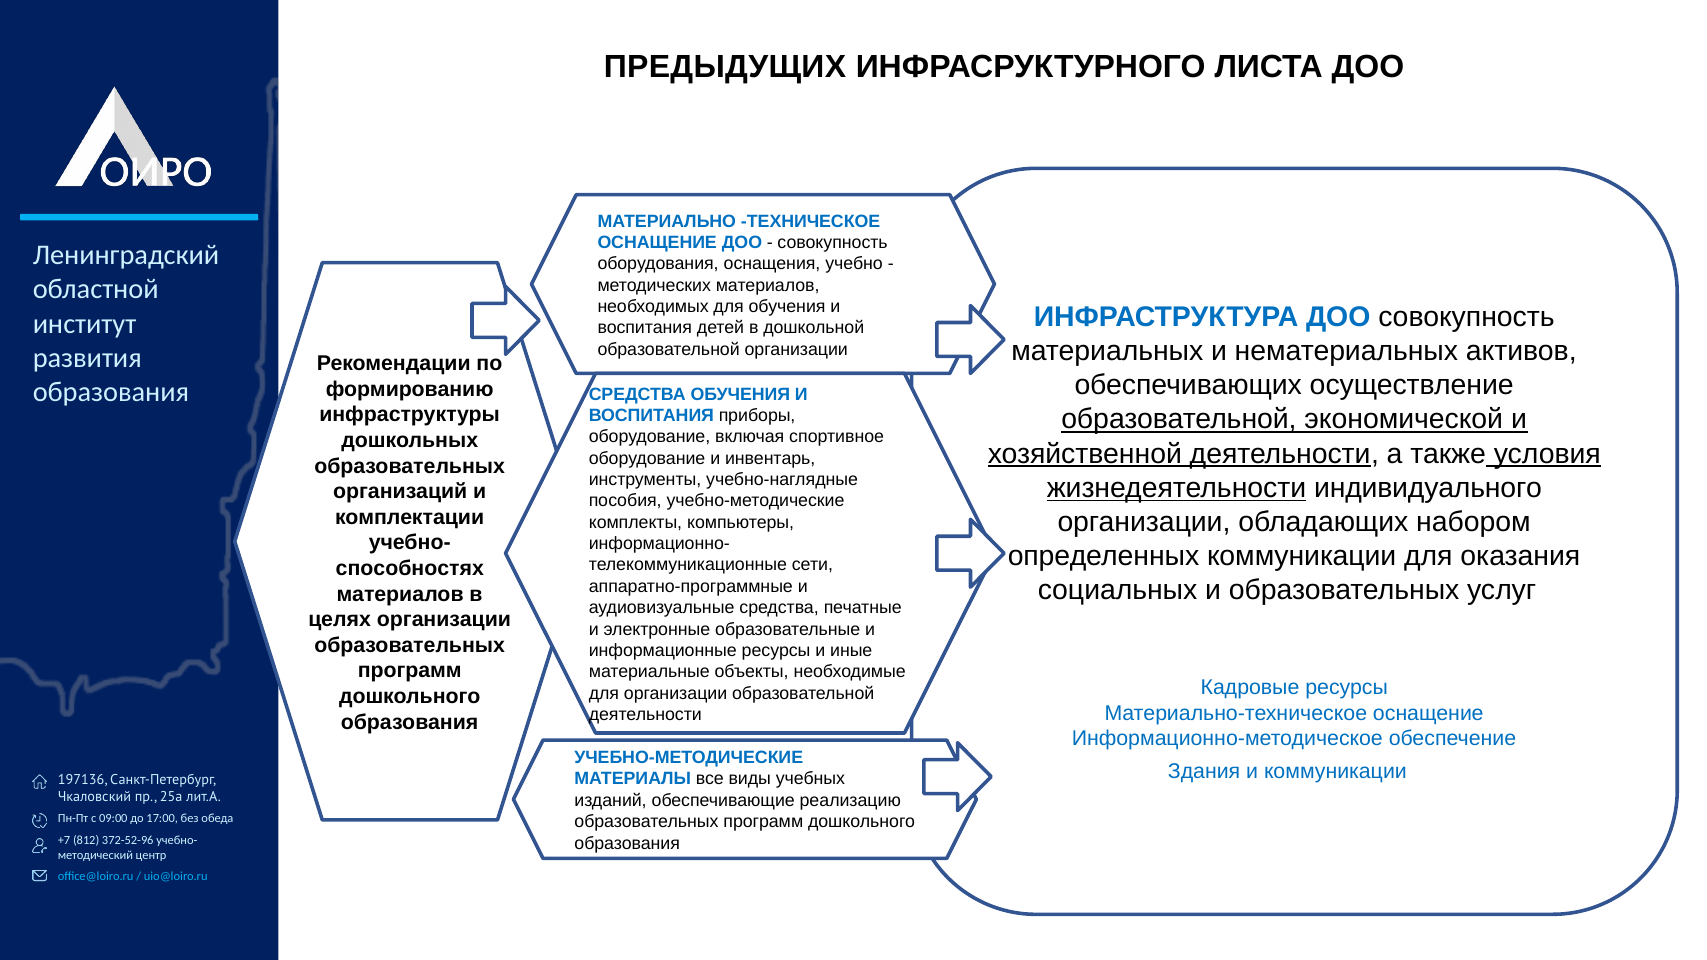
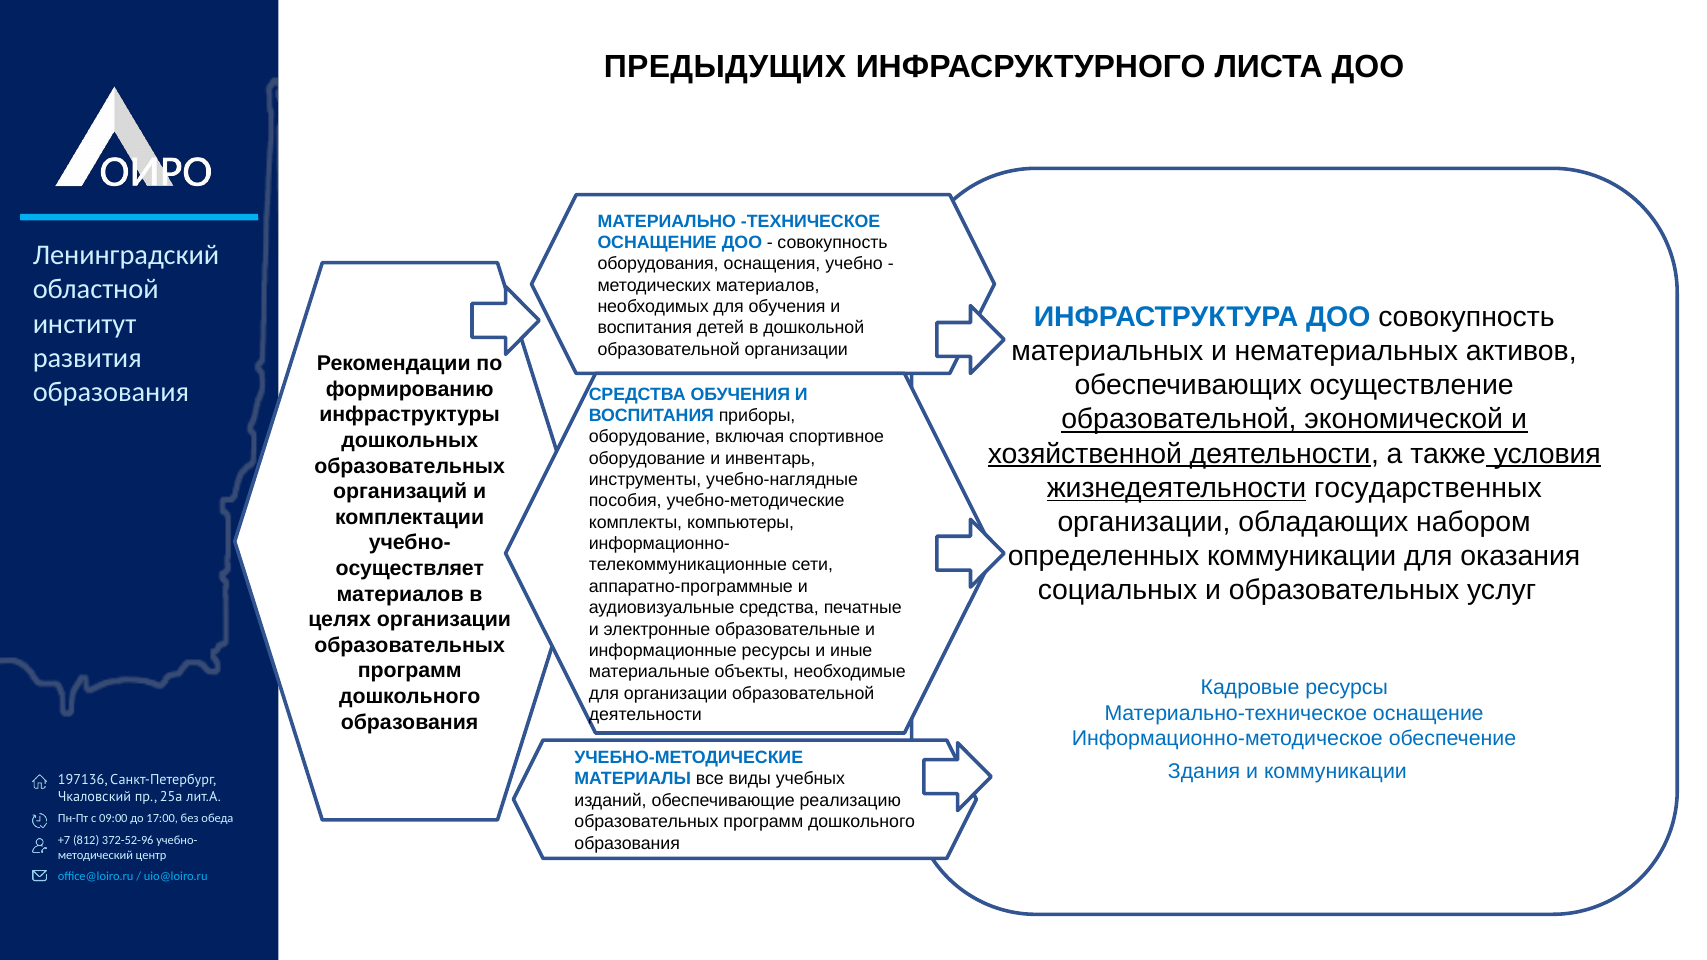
индивидуального: индивидуального -> государственных (1428, 488)
способностях: способностях -> осуществляет (410, 569)
